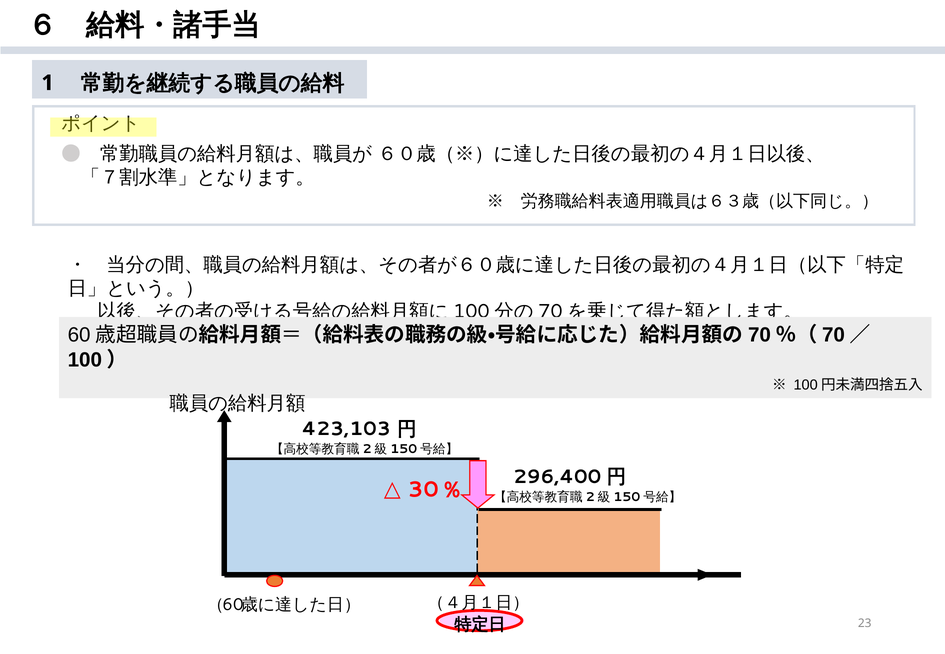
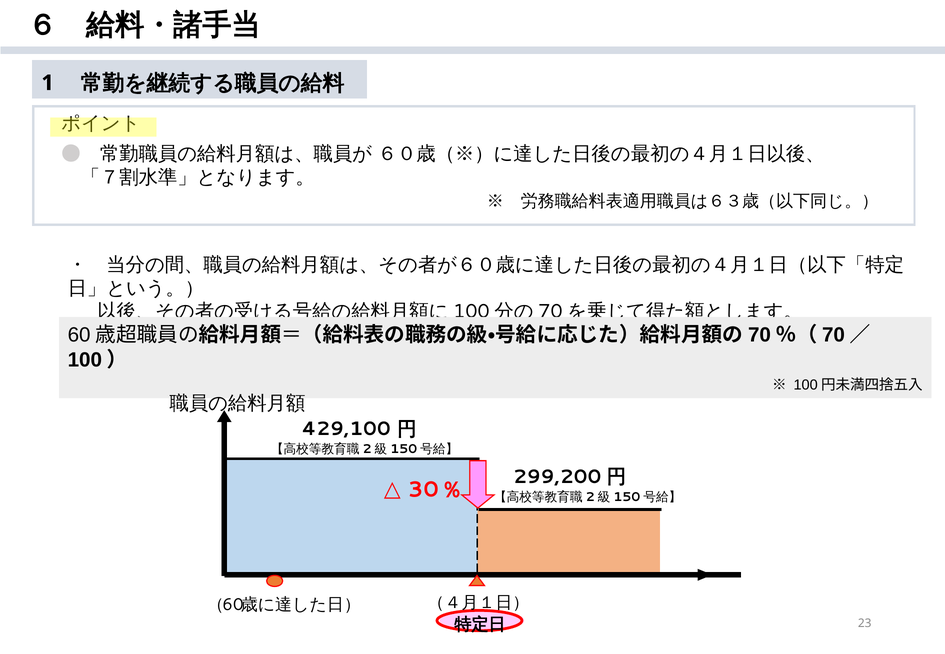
423,103: 423,103 -> 429,100 (346, 429)
296,400: 296,400 -> 299,200 (557, 477)
